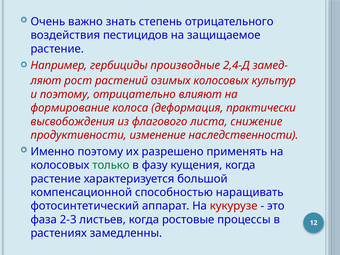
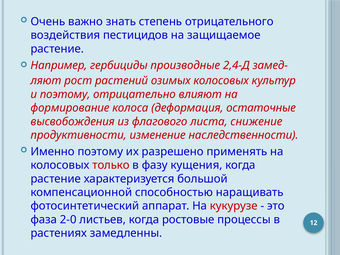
практически: практически -> остаточные (261, 108)
только colour: green -> red (111, 165)
2-3: 2-3 -> 2-0 (68, 220)
